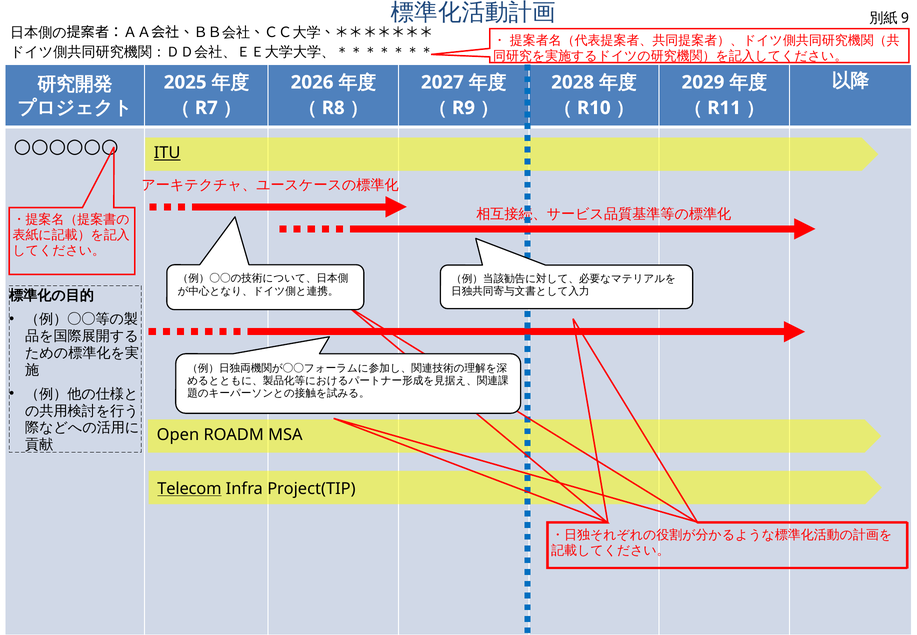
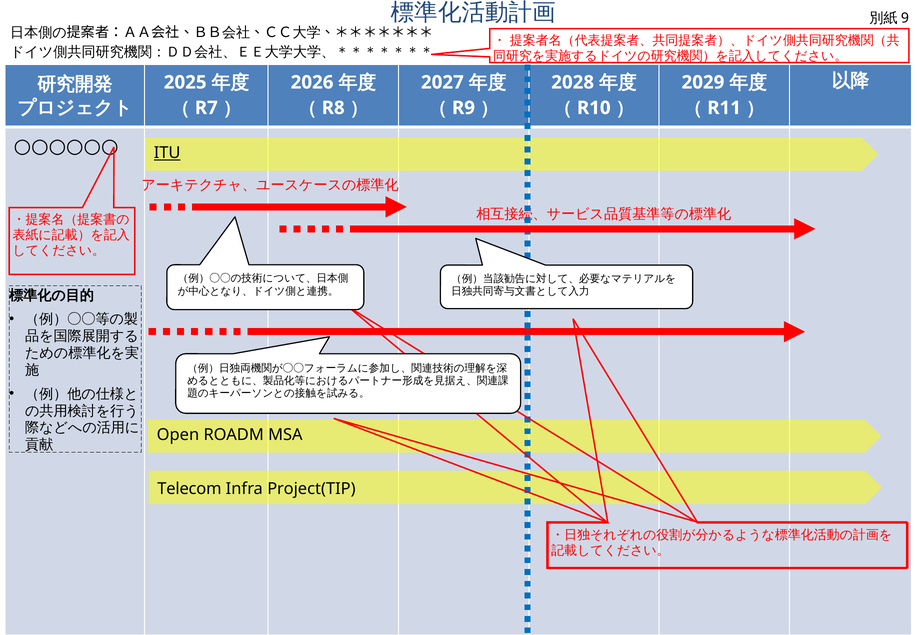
Telecom underline: present -> none (189, 489)
